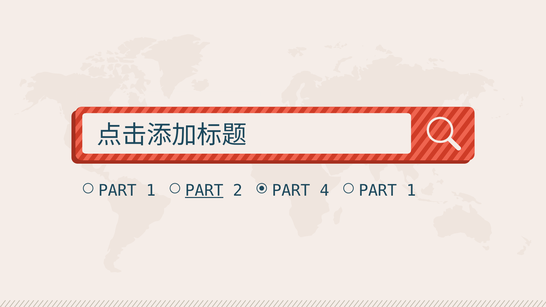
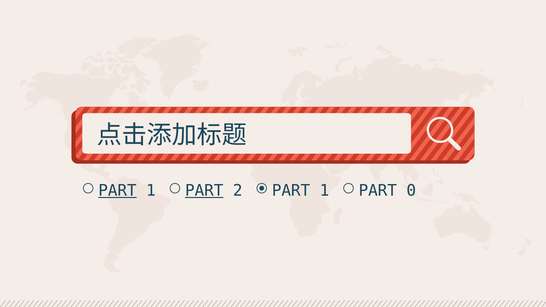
PART underline: none -> present (117, 191)
2 PART 4: 4 -> 1 (324, 191)
1: 1 -> 0 (411, 191)
